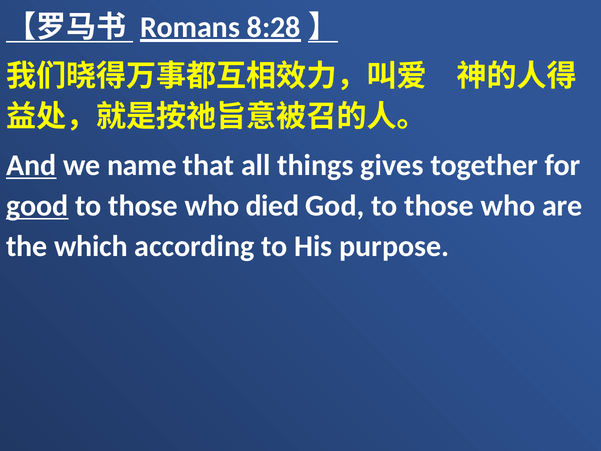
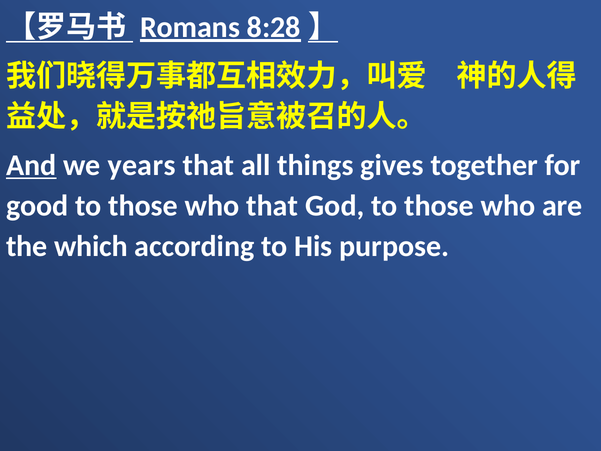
name: name -> years (142, 165)
good underline: present -> none (37, 206)
who died: died -> that (272, 206)
